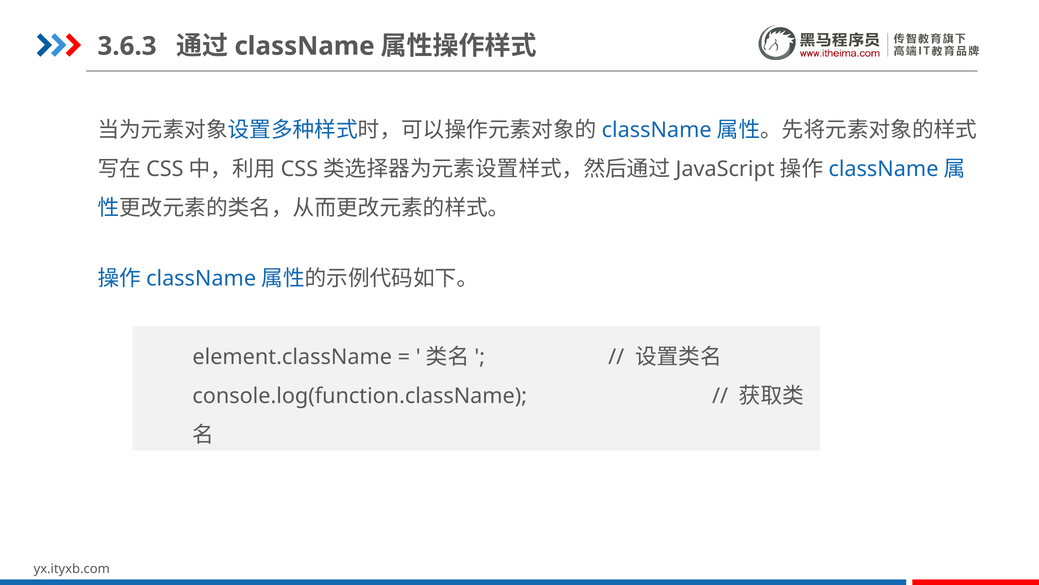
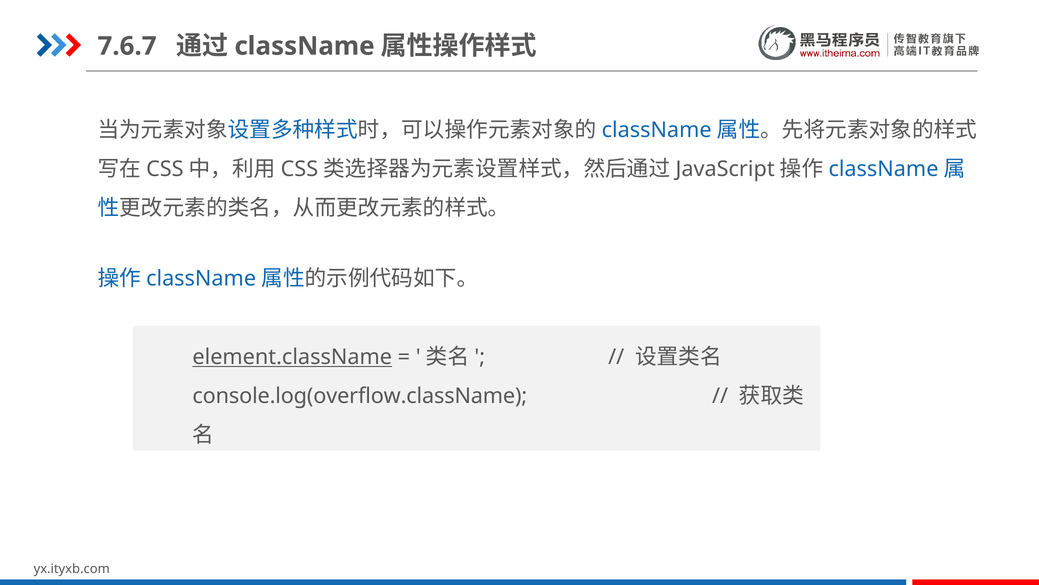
3.6.3: 3.6.3 -> 7.6.7 (127, 46)
element.className underline: none -> present (292, 357)
console.log(function.className: console.log(function.className -> console.log(overflow.className (360, 396)
